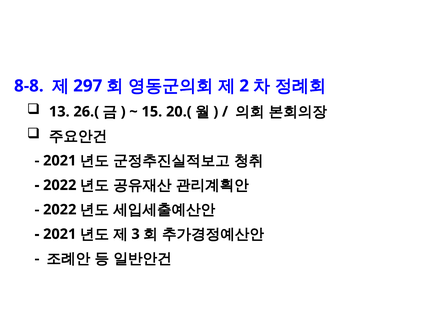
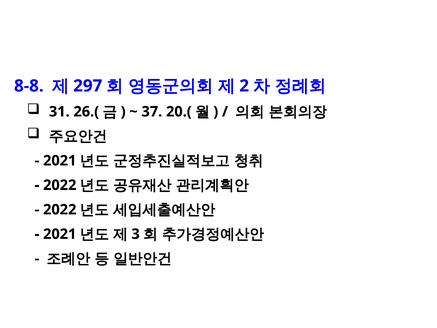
13: 13 -> 31 (59, 112)
15: 15 -> 37 (152, 112)
